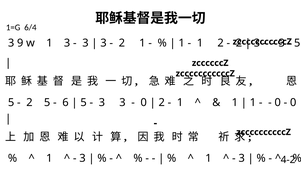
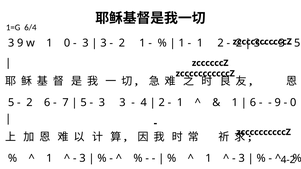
1 3: 3 -> 0 (67, 43)
2 5: 5 -> 6 (47, 103)
6: 6 -> 7 (66, 103)
0: 0 -> 4 (144, 103)
1: 1 -> 6 (253, 103)
0: 0 -> 9 (278, 103)
